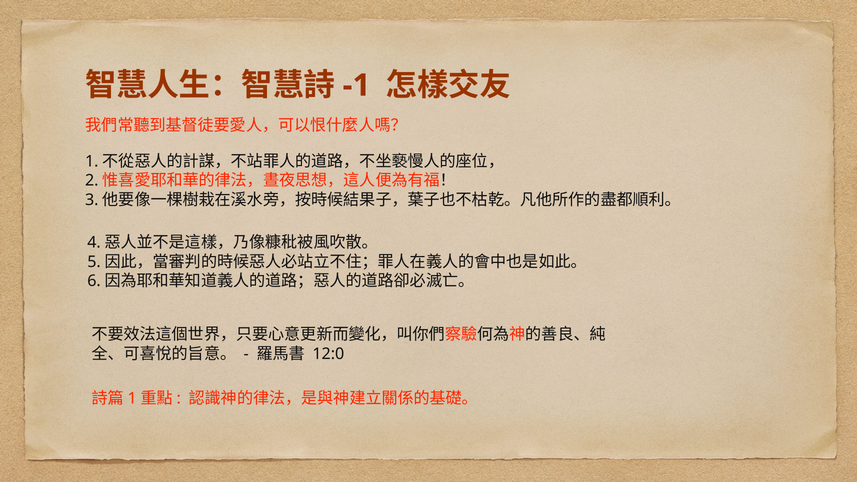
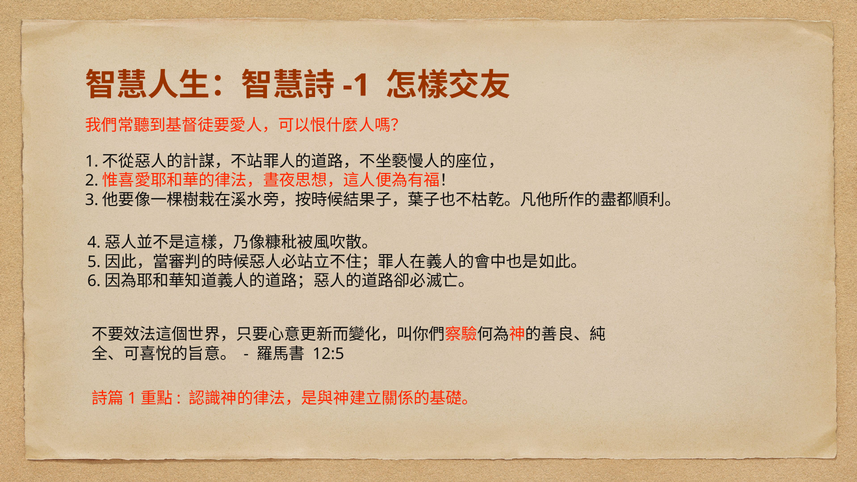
12:0: 12:0 -> 12:5 (328, 354)
